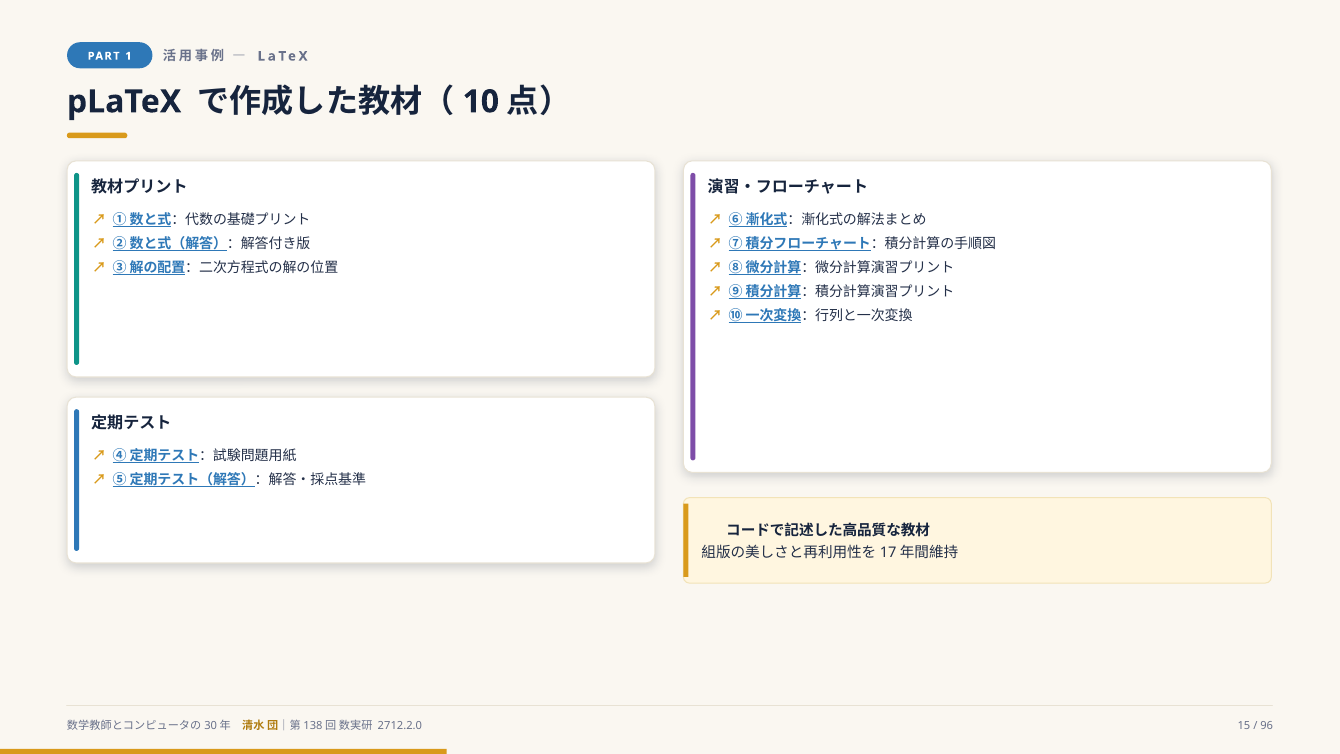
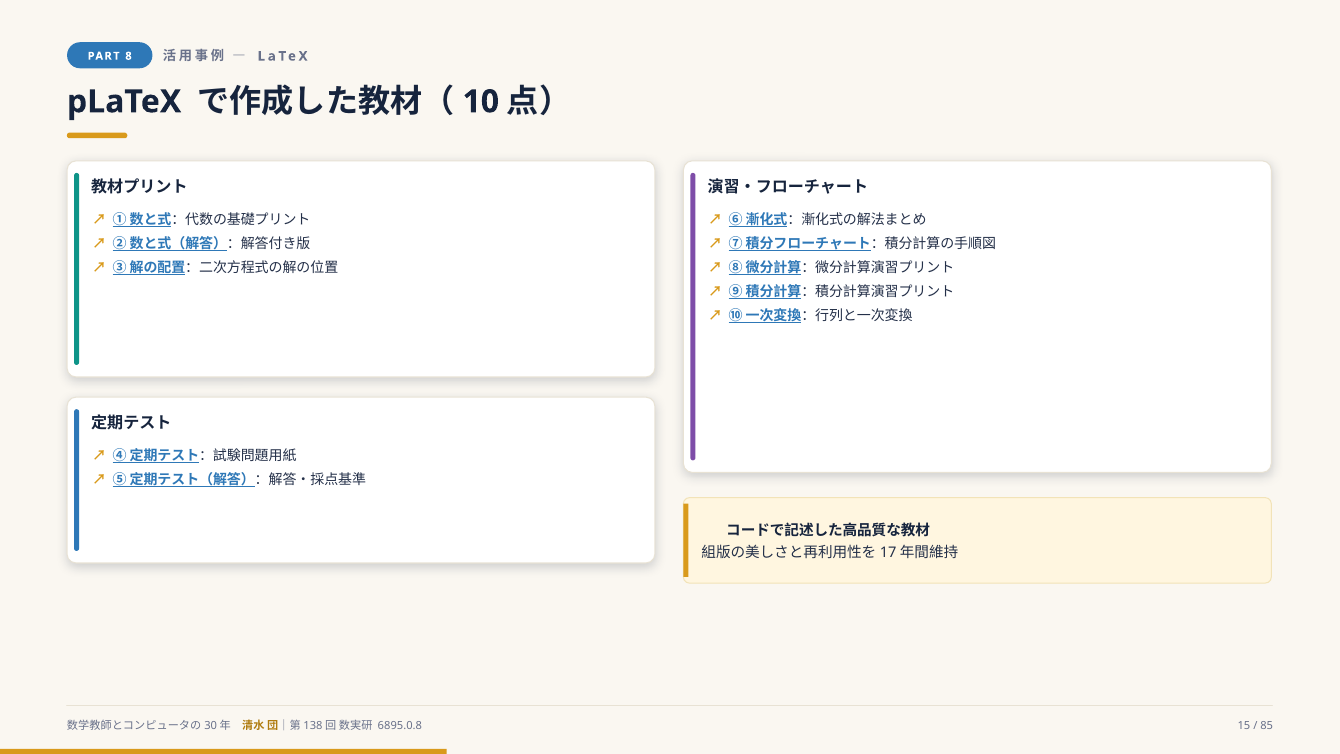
1: 1 -> 8 (128, 56)
2712.2.0: 2712.2.0 -> 6895.0.8 (400, 725)
96: 96 -> 85 (1267, 725)
